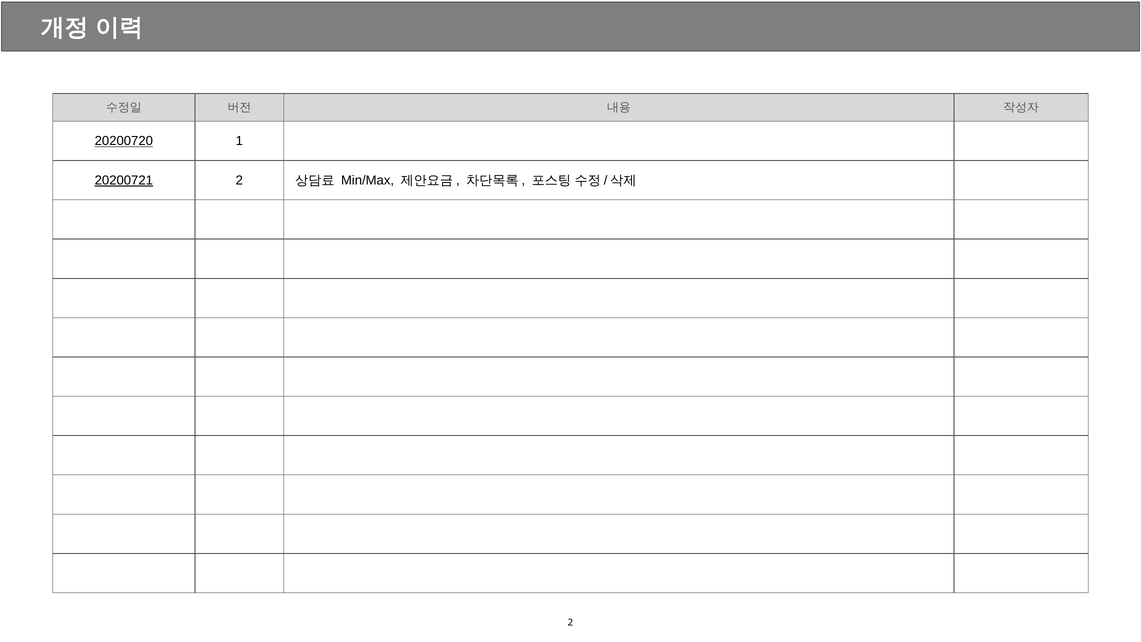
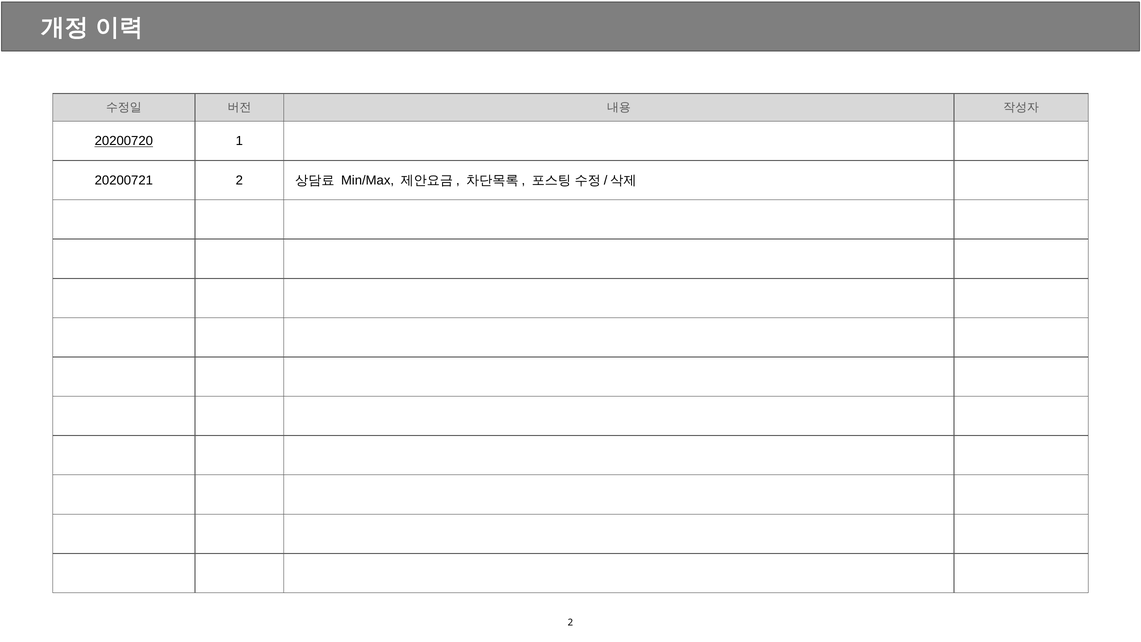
20200721 underline: present -> none (124, 180)
